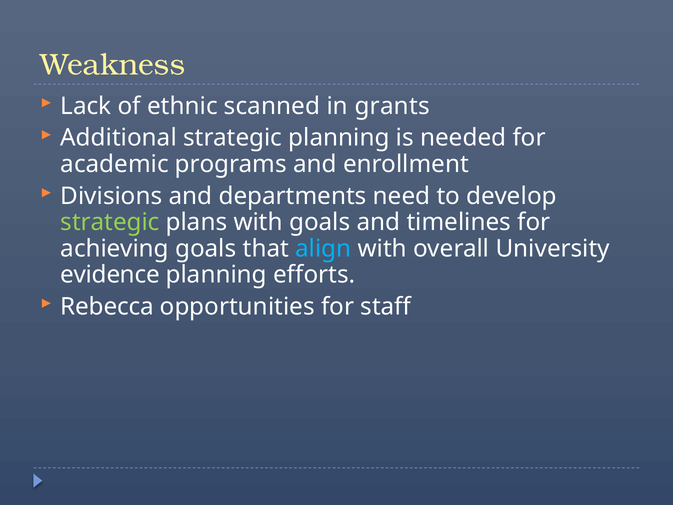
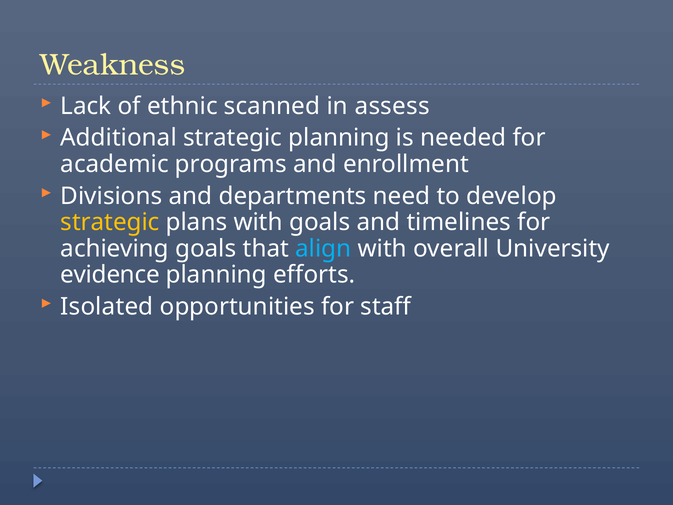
grants: grants -> assess (392, 106)
strategic colour: light green -> yellow (110, 222)
Rebecca: Rebecca -> Isolated (107, 306)
